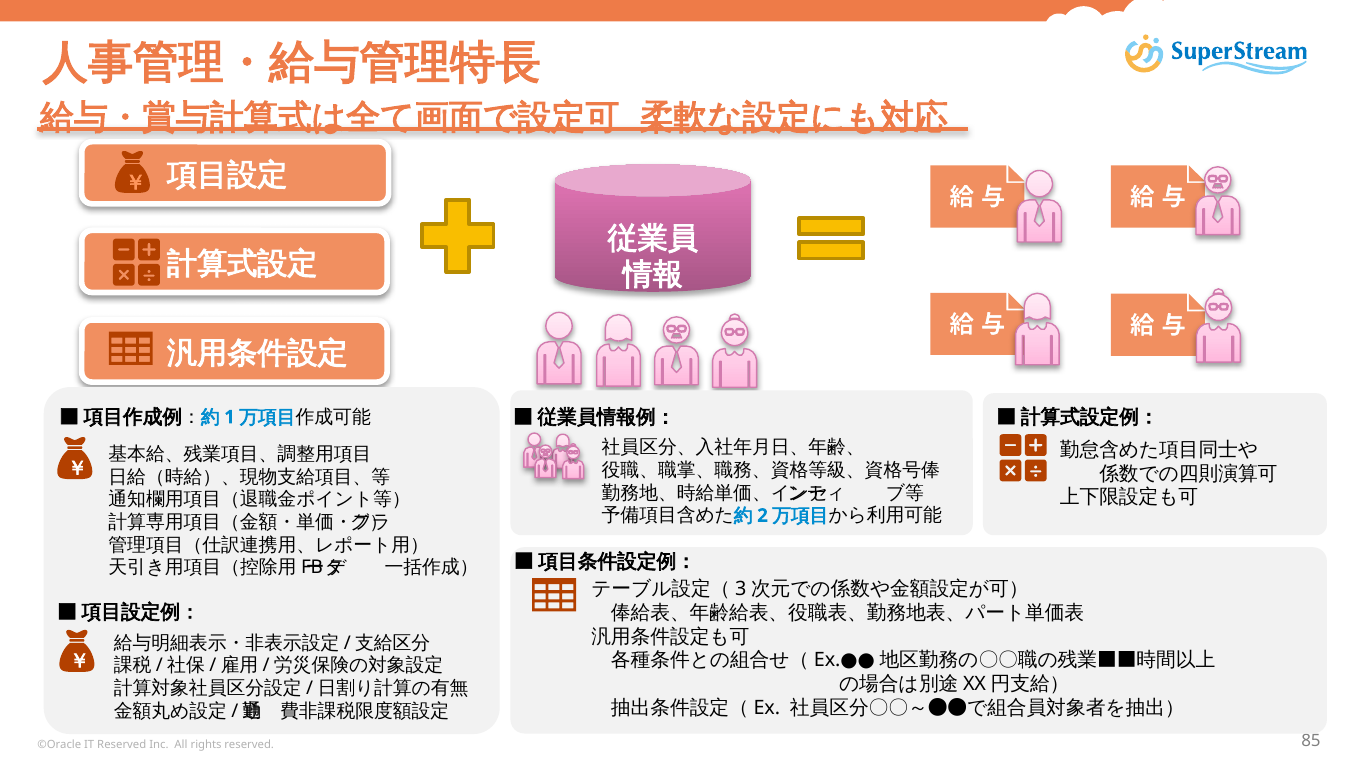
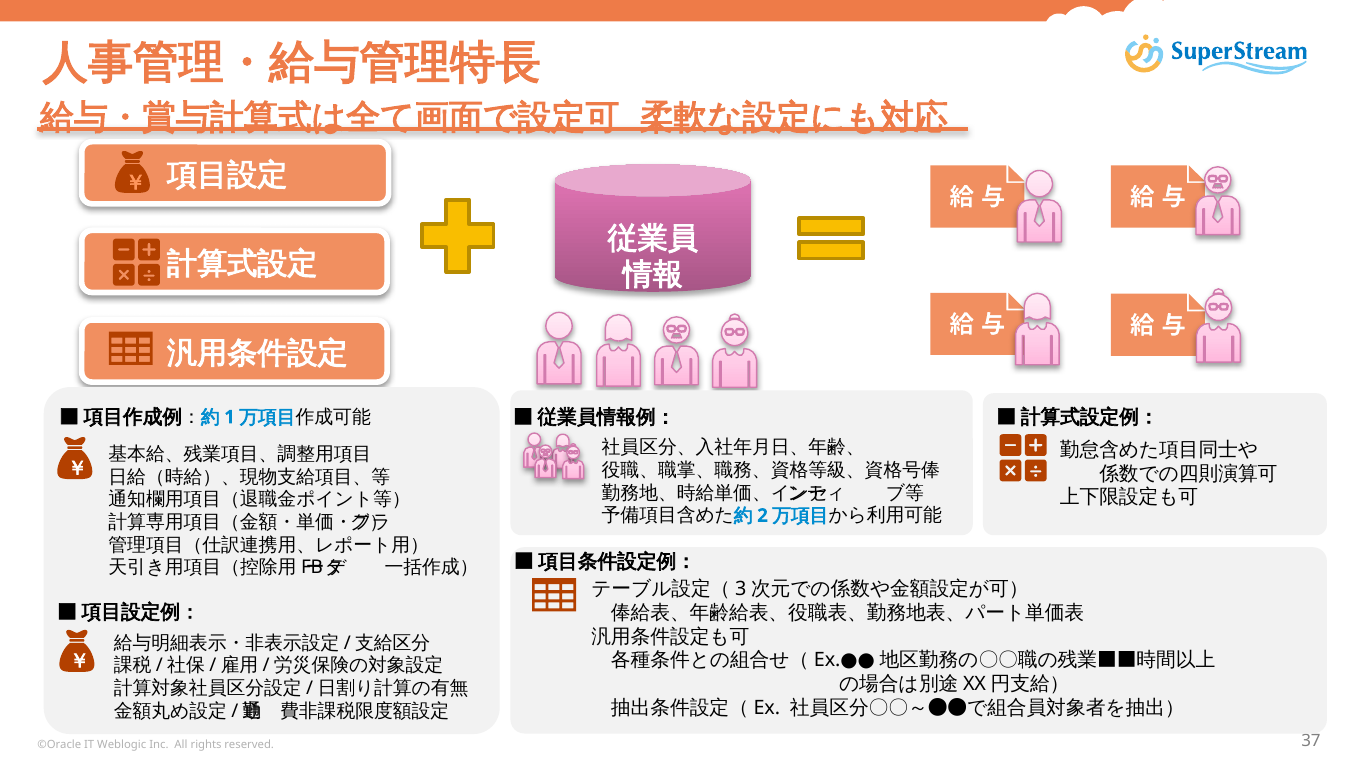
IT Reserved: Reserved -> Weblogic (122, 745)
85: 85 -> 37 (1311, 741)
